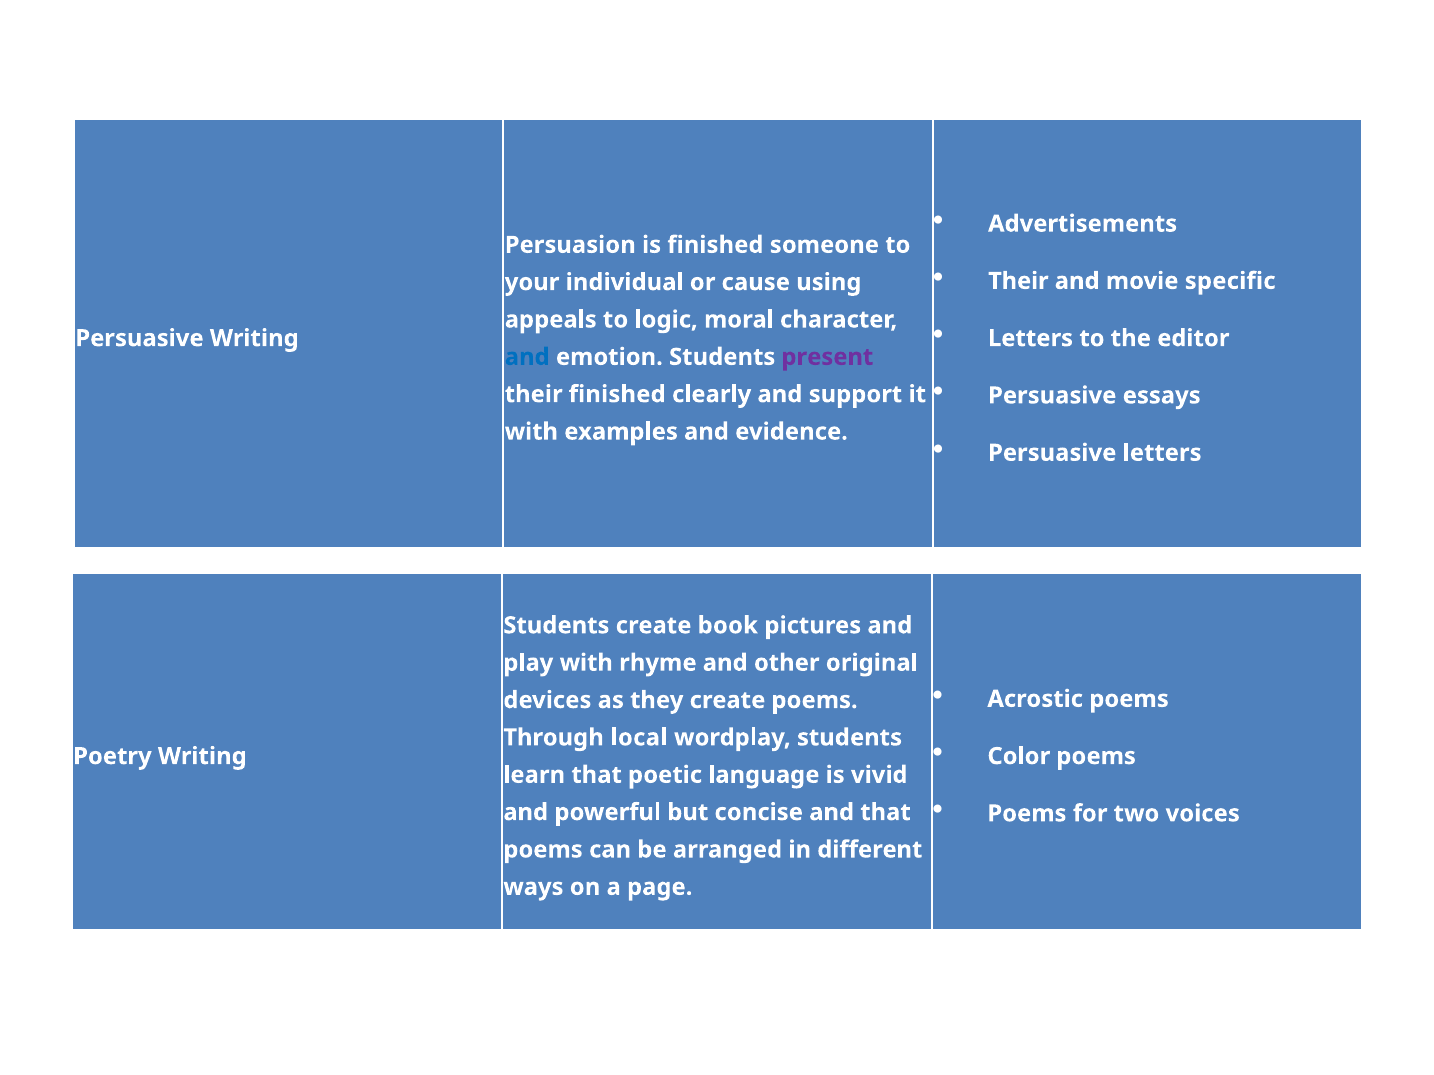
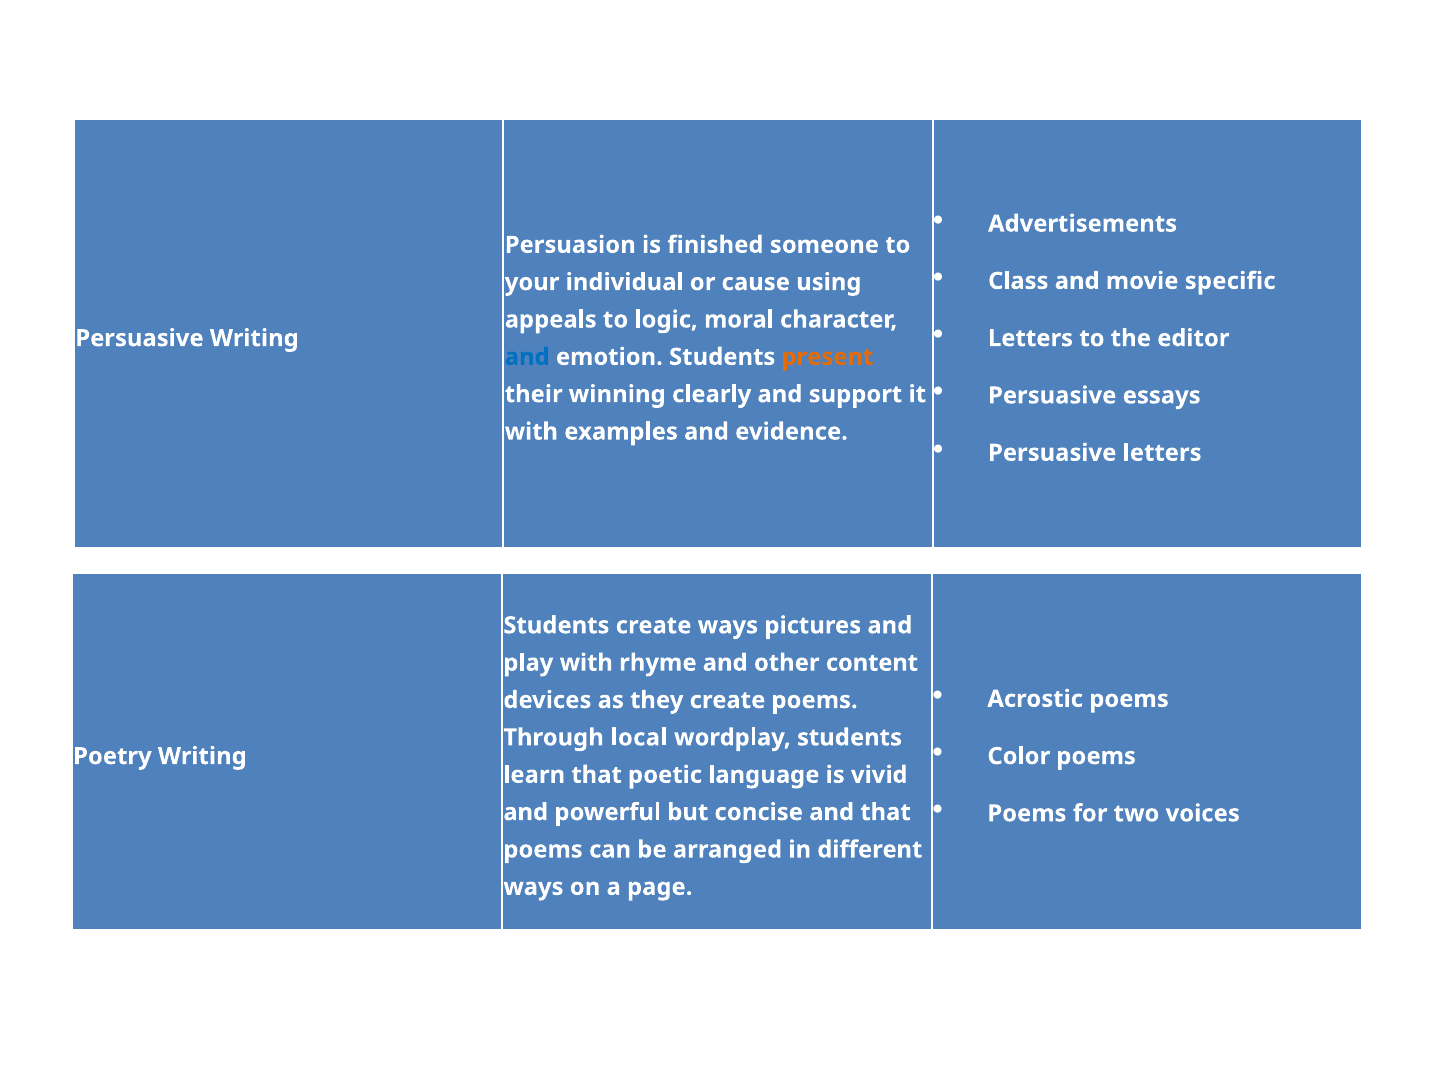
Their: Their -> Class (1018, 281)
present colour: purple -> orange (827, 357)
their finished: finished -> winning (617, 395)
create book: book -> ways (728, 626)
original: original -> content (872, 663)
